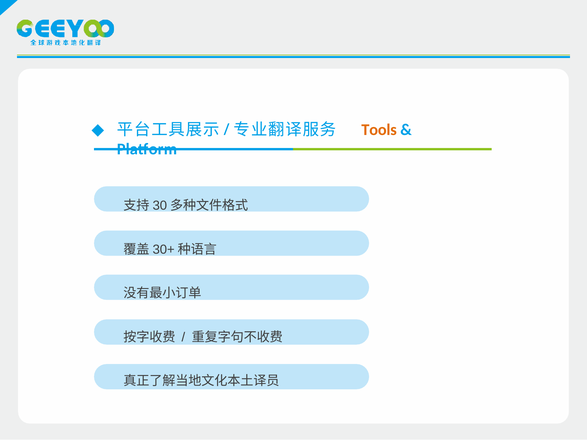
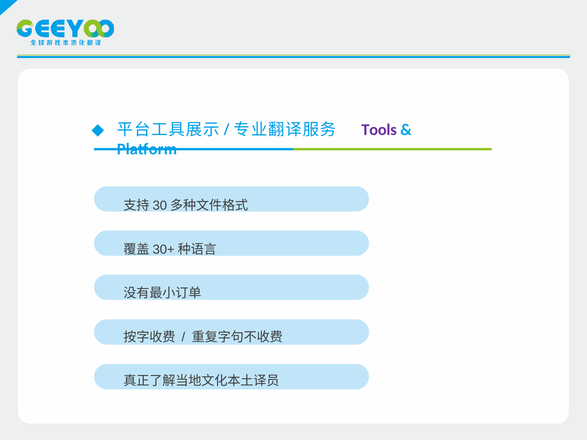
Tools colour: orange -> purple (379, 129)
